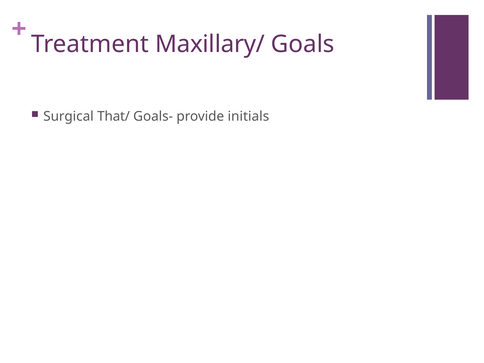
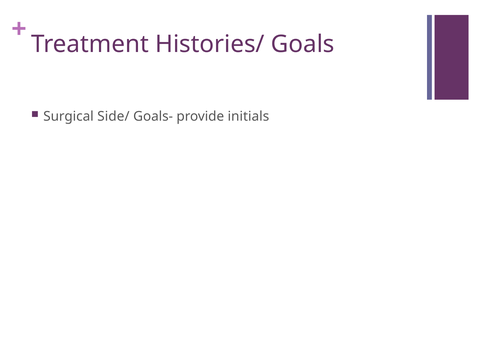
Maxillary/: Maxillary/ -> Histories/ (210, 44)
That/: That/ -> Side/ (113, 116)
